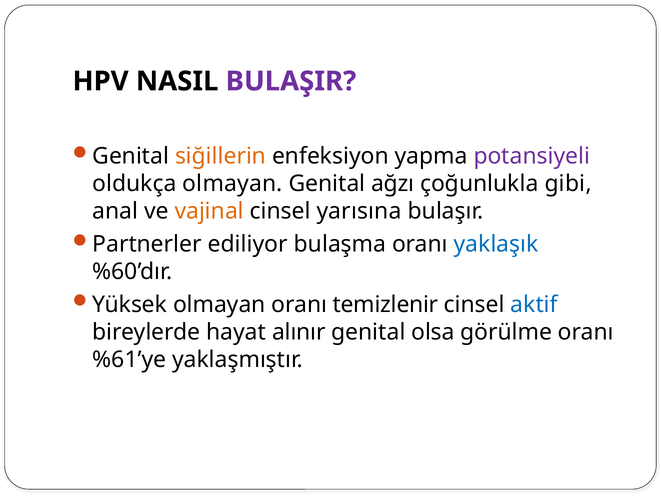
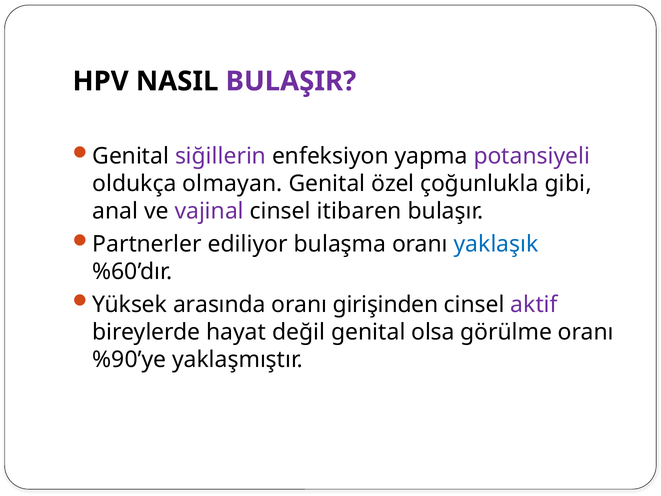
siğillerin colour: orange -> purple (221, 156)
ağzı: ağzı -> özel (393, 184)
vajinal colour: orange -> purple (209, 211)
yarısına: yarısına -> itibaren (359, 211)
Yüksek olmayan: olmayan -> arasında (219, 304)
temizlenir: temizlenir -> girişinden (386, 304)
aktif colour: blue -> purple (534, 304)
alınır: alınır -> değil (299, 332)
%61’ye: %61’ye -> %90’ye (129, 359)
